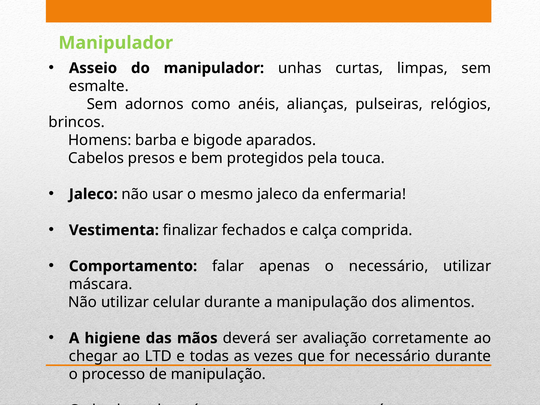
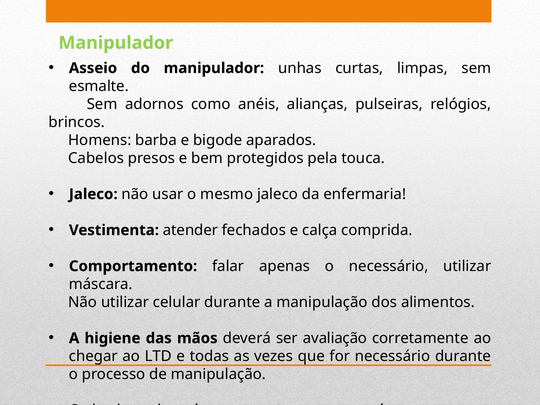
finalizar: finalizar -> atender (190, 230)
